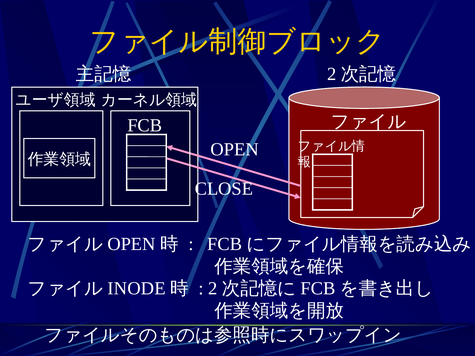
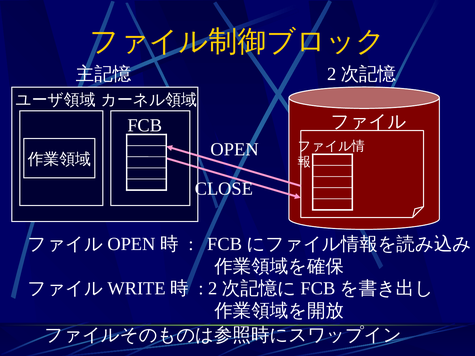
INODE: INODE -> WRITE (137, 289)
